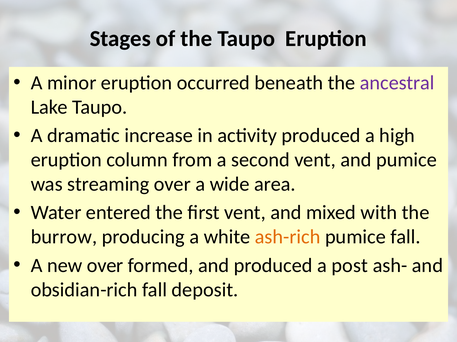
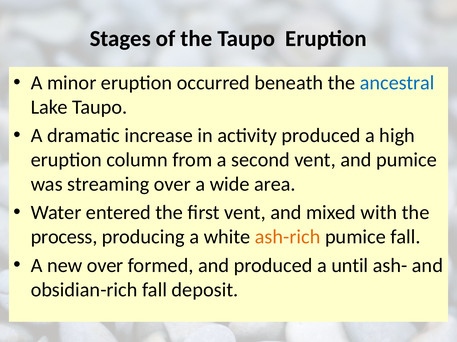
ancestral colour: purple -> blue (397, 83)
burrow: burrow -> process (64, 237)
post: post -> until (350, 266)
